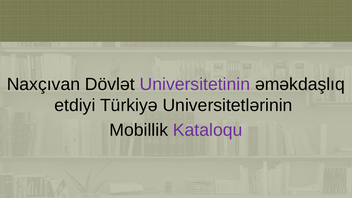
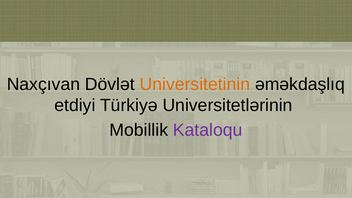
Universitetinin colour: purple -> orange (195, 84)
